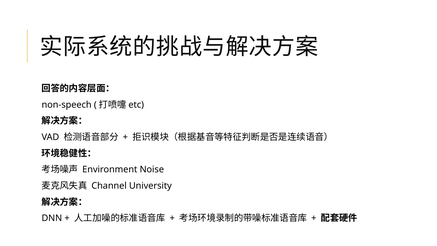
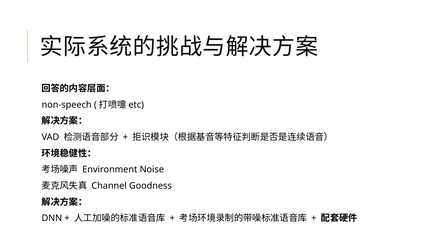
University: University -> Goodness (150, 186)
